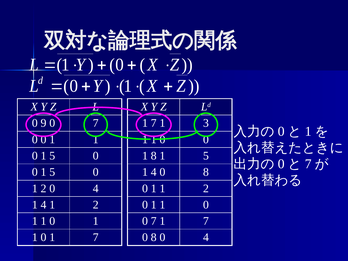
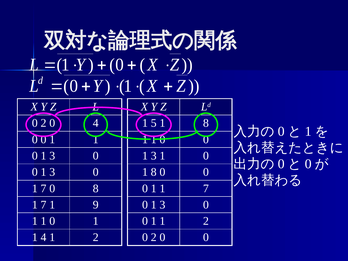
9: 9 -> 2 (44, 123)
7: 7 -> 4 (96, 123)
7: 7 -> 5 (154, 123)
3: 3 -> 8 (206, 123)
5: 5 -> 3 (52, 156)
8: 8 -> 3 (154, 156)
5: 5 -> 0 (206, 156)
7: 7 -> 0 (308, 164)
5: 5 -> 3 (52, 172)
4: 4 -> 8 (154, 172)
8: 8 -> 0 (206, 172)
2: 2 -> 7 (44, 188)
4: 4 -> 8 (96, 188)
1 1 2: 2 -> 7 (206, 188)
4: 4 -> 7 (44, 205)
2: 2 -> 9 (96, 205)
1: 1 -> 3 (162, 205)
7: 7 -> 1 (154, 221)
7: 7 -> 2 (206, 221)
0: 0 -> 4 (44, 237)
7: 7 -> 2 (96, 237)
8: 8 -> 2 (154, 237)
4: 4 -> 0 (206, 237)
